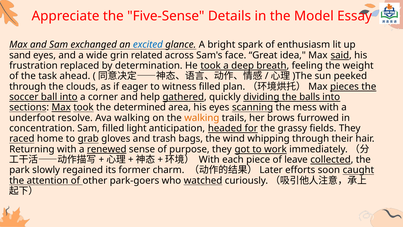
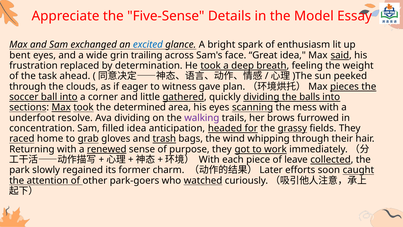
sand: sand -> bent (20, 55)
related: related -> trailing (147, 55)
witness filled: filled -> gave (210, 86)
help: help -> little (150, 97)
Ava walking: walking -> dividing (132, 118)
walking colour: orange -> purple (202, 118)
filled light: light -> idea (137, 128)
grassy underline: none -> present (292, 128)
trash underline: none -> present (164, 139)
